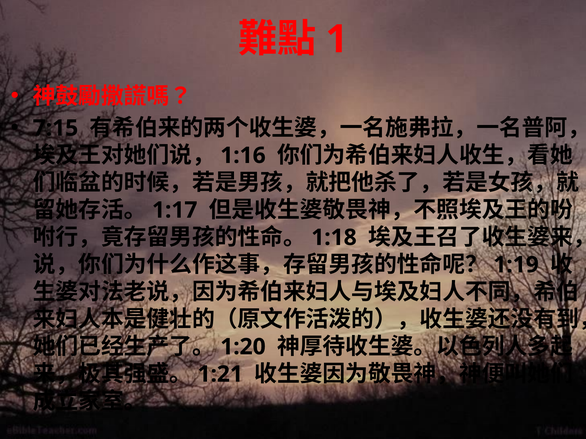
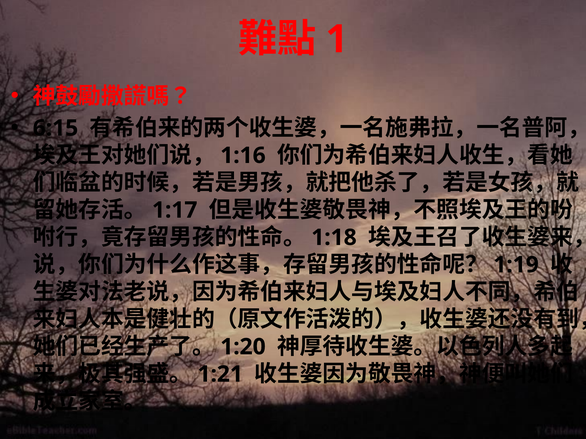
7:15: 7:15 -> 6:15 (55, 128)
